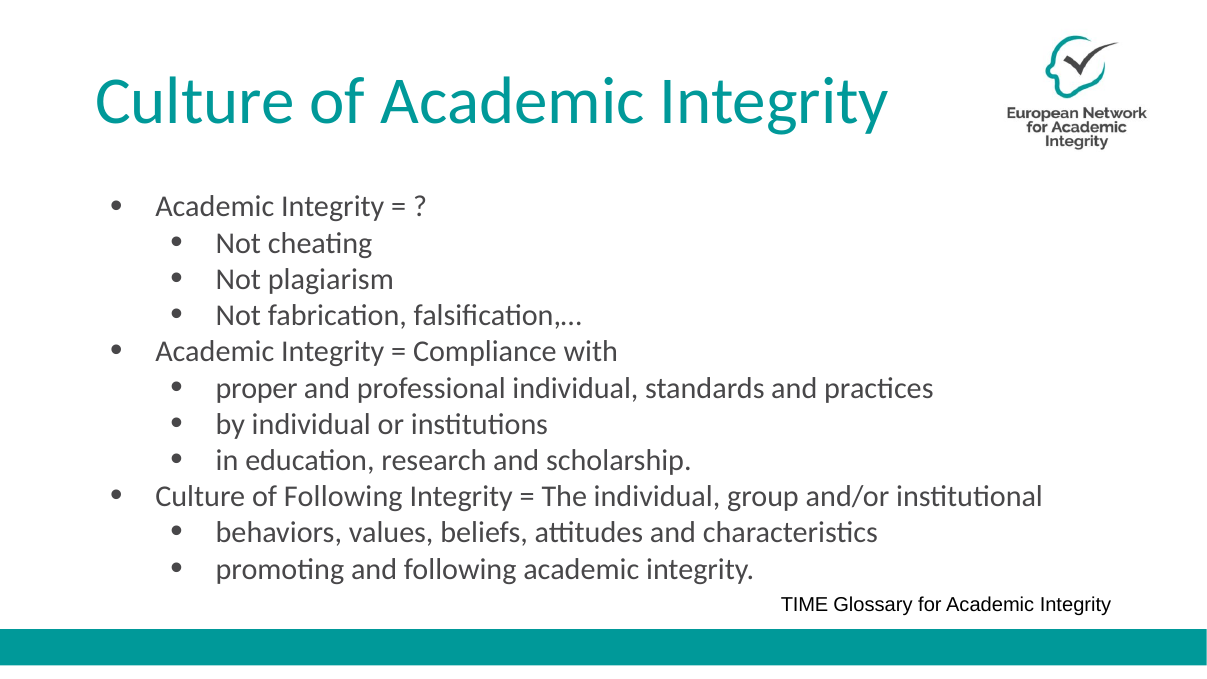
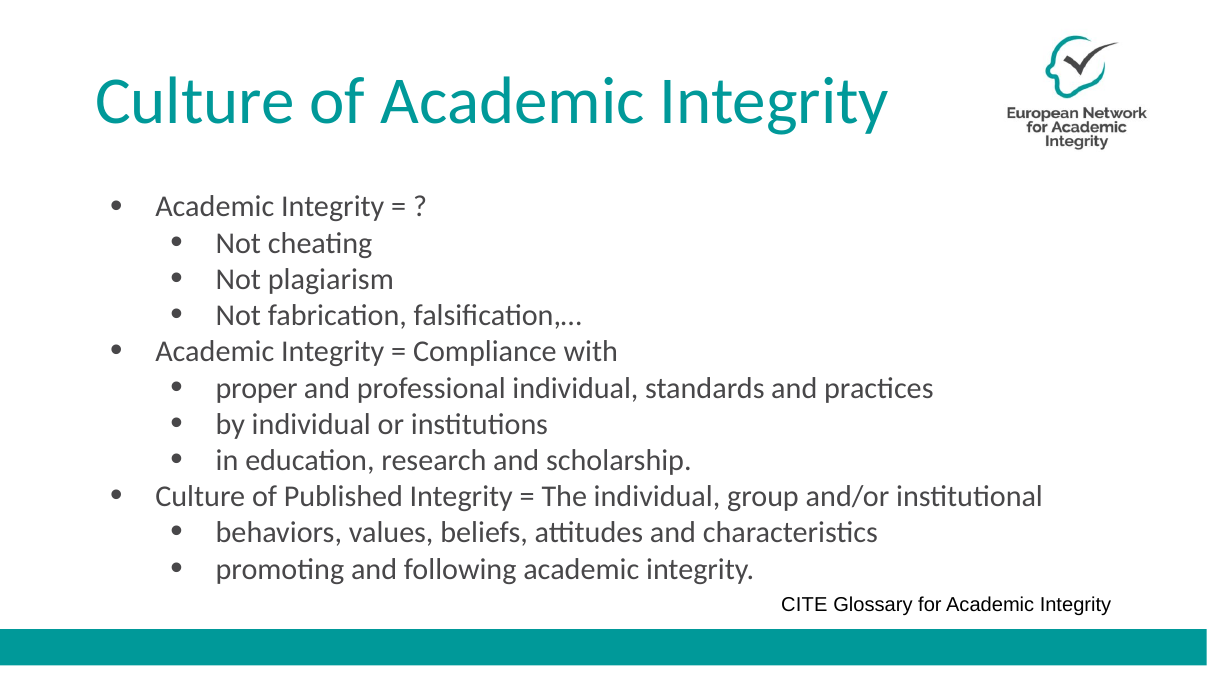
of Following: Following -> Published (343, 497)
TIME: TIME -> CITE (804, 605)
